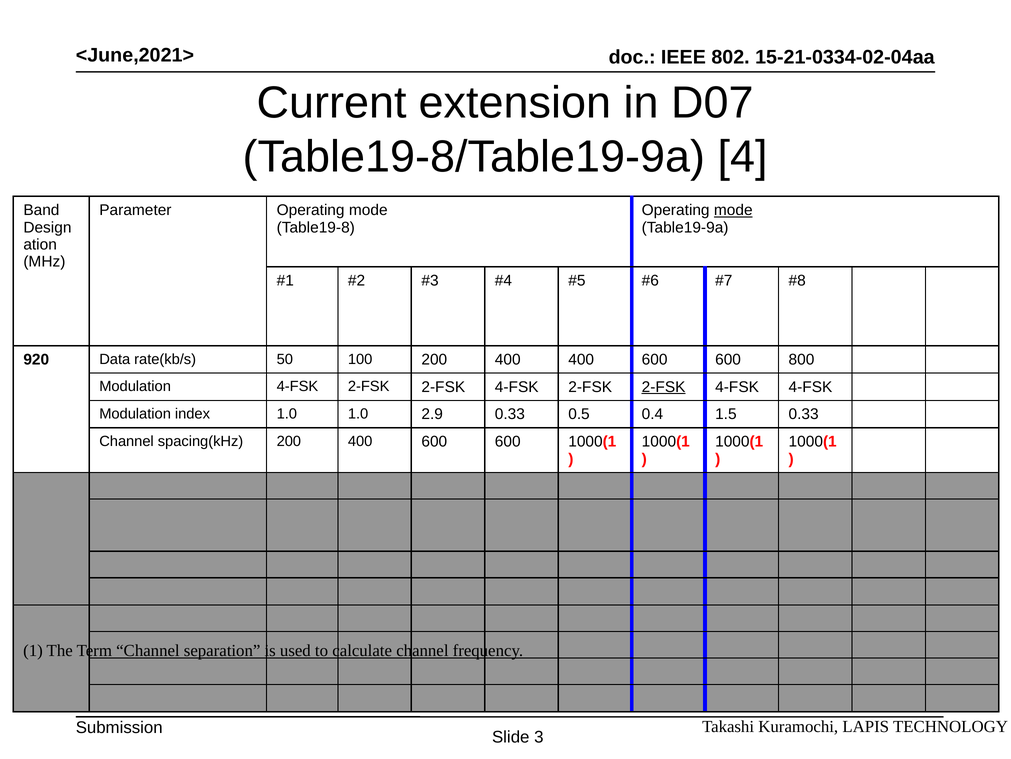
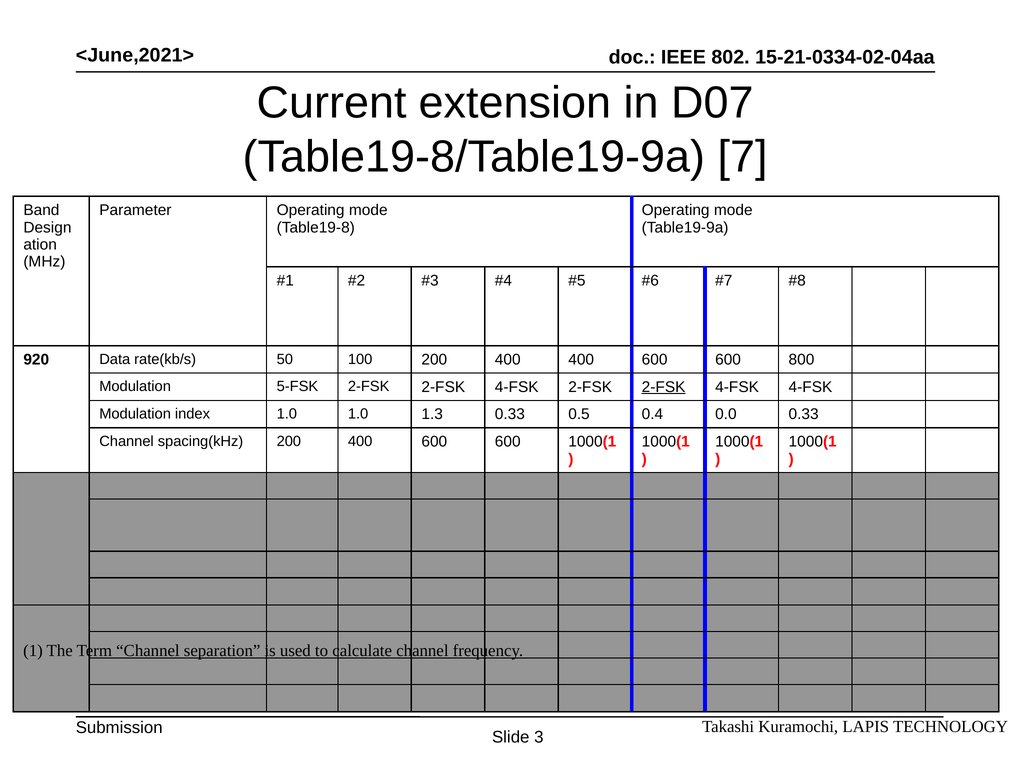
4: 4 -> 7 (743, 157)
mode underline: present -> none (733, 210)
Modulation 4-FSK: 4-FSK -> 5-FSK (297, 386)
2.9: 2.9 -> 1.3 (432, 414)
1.5: 1.5 -> 0.0 (726, 414)
